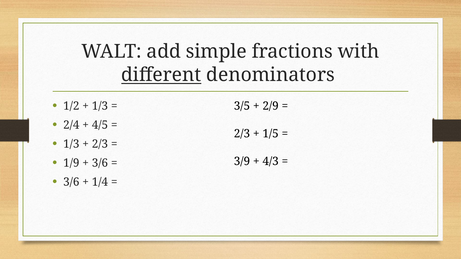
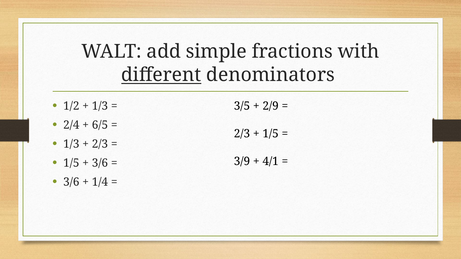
4/5: 4/5 -> 6/5 (100, 125)
1/9: 1/9 -> 1/5 (71, 163)
4/3: 4/3 -> 4/1 (271, 161)
